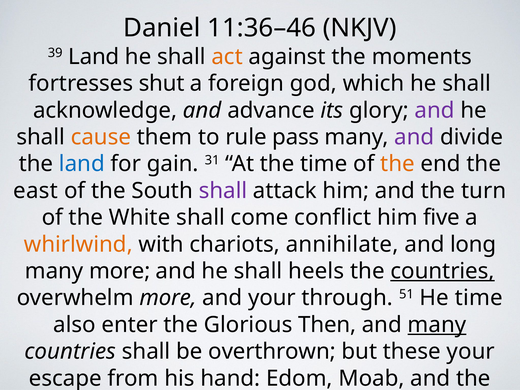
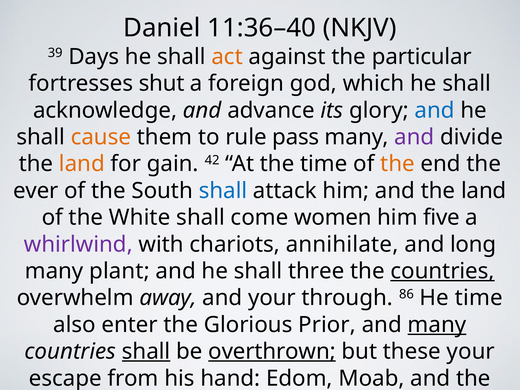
11:36–46: 11:36–46 -> 11:36–40 (262, 28)
39 Land: Land -> Days (94, 57)
moments: moments -> particular (422, 57)
and colour: purple -> blue (435, 110)
land colour: blue -> orange (82, 164)
31: 31 -> 42 (212, 160)
east: east -> ever (36, 191)
shall colour: purple -> blue (223, 191)
and the turn: turn -> land (484, 191)
conflict: conflict -> women (333, 218)
whirlwind colour: orange -> purple (78, 244)
many more: more -> plant (119, 271)
heels: heels -> three (316, 271)
overwhelm more: more -> away (168, 298)
51: 51 -> 86 (406, 294)
Then: Then -> Prior (327, 325)
shall underline: none -> present (146, 352)
overthrown underline: none -> present (272, 352)
